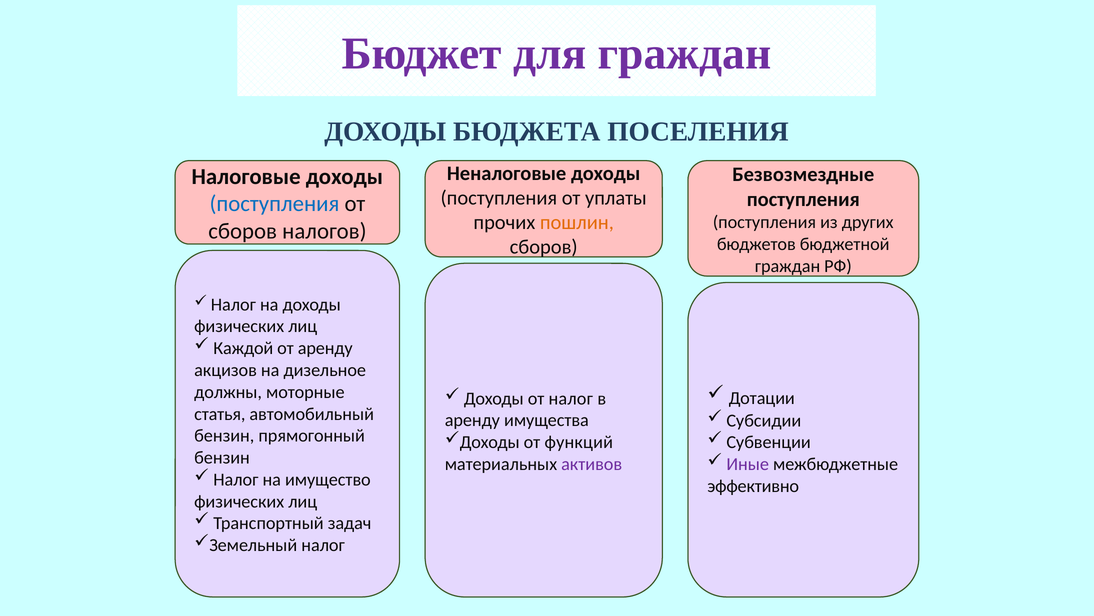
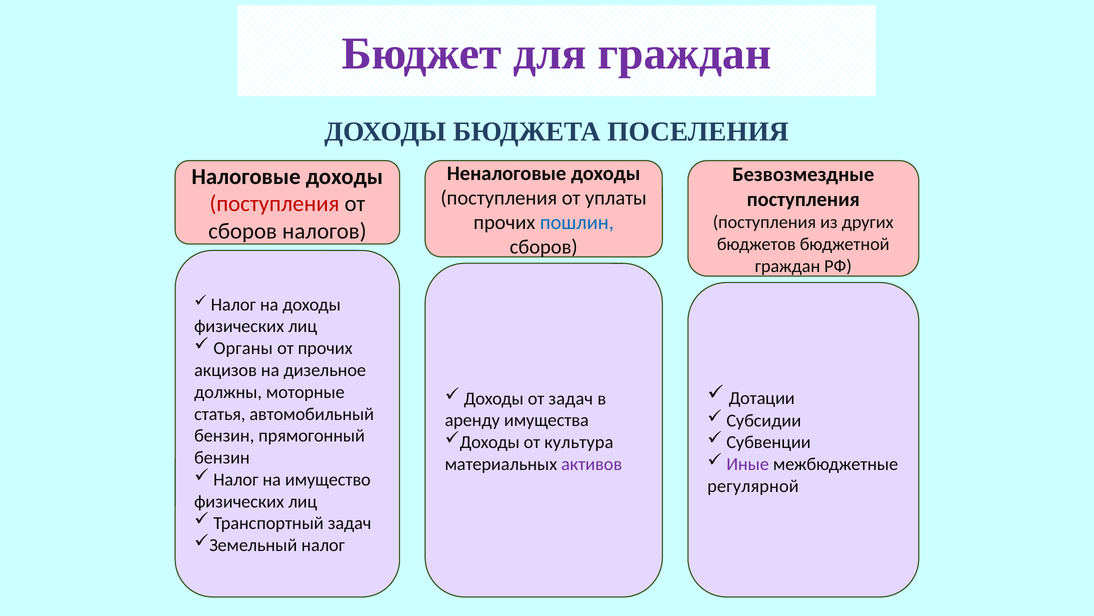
поступления colour: blue -> red (274, 204)
пошлин colour: orange -> blue (577, 222)
Каждой: Каждой -> Органы (243, 348)
от аренду: аренду -> прочих (325, 348)
от налог: налог -> задач (571, 398)
функций: функций -> культура (579, 442)
эффективно: эффективно -> регулярной (753, 486)
